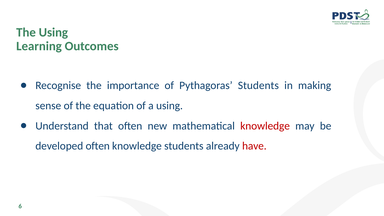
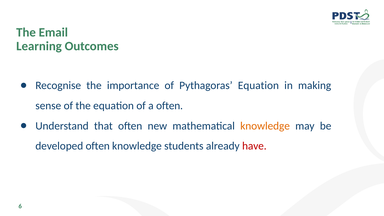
The Using: Using -> Email (53, 32)
Pythagoras Students: Students -> Equation (258, 86)
a using: using -> often (170, 106)
knowledge colour: red -> orange (265, 126)
